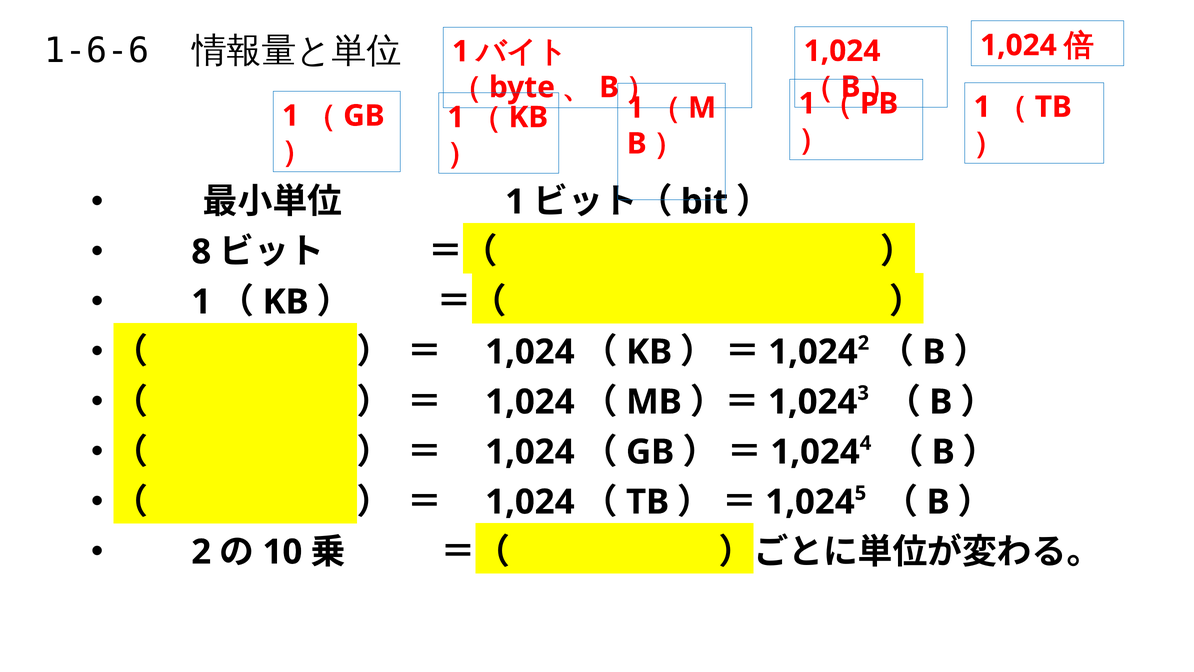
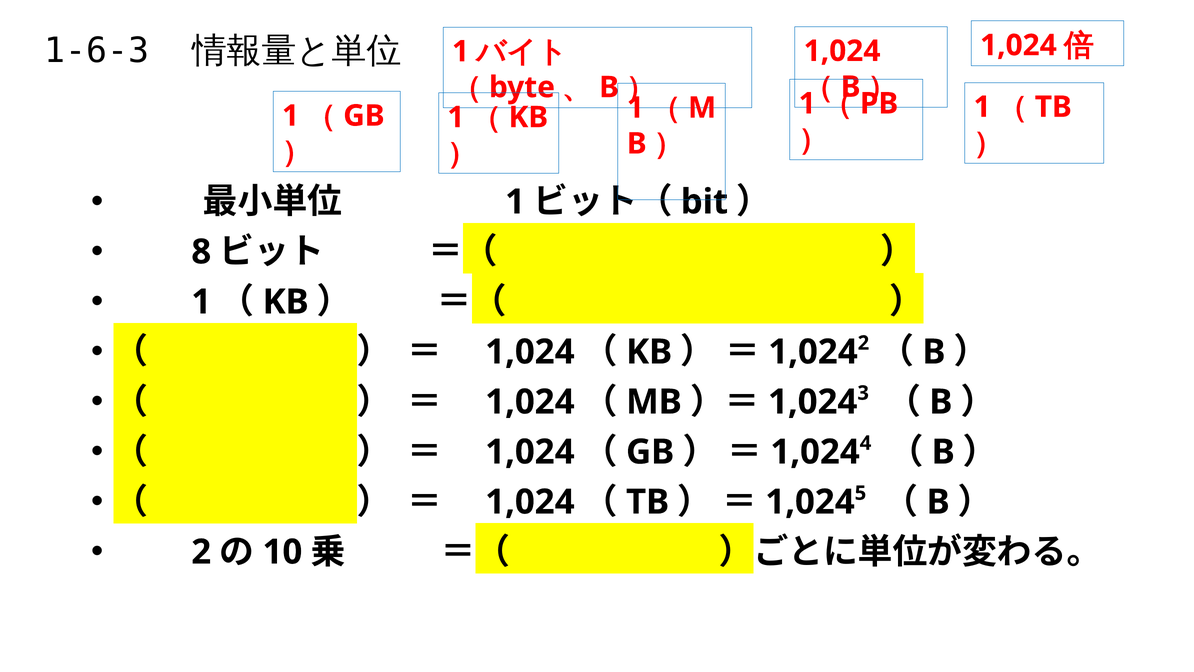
1-6-6: 1-6-6 -> 1-6-3 (97, 51)
